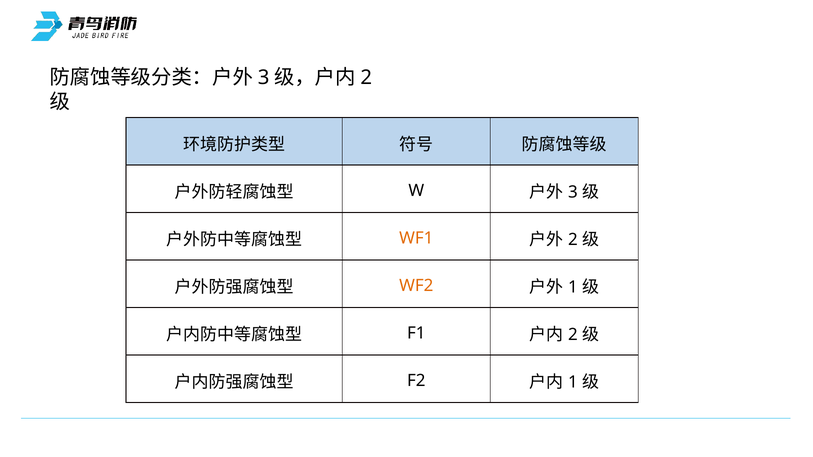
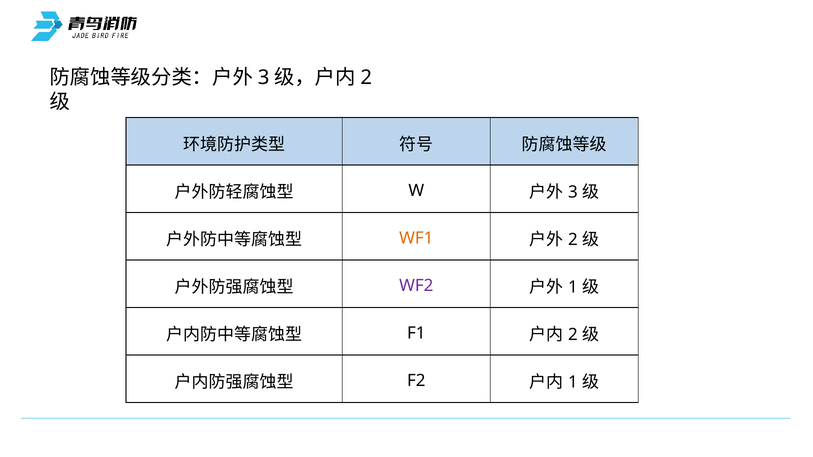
WF2 colour: orange -> purple (416, 286)
